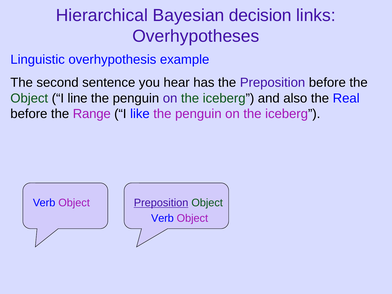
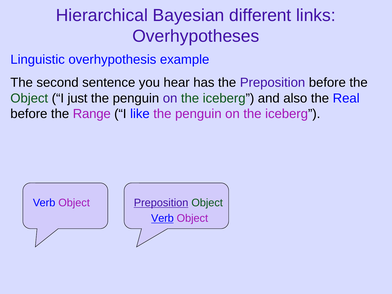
decision: decision -> different (260, 15)
line: line -> just (78, 98)
Verb underline: none -> present (162, 218)
